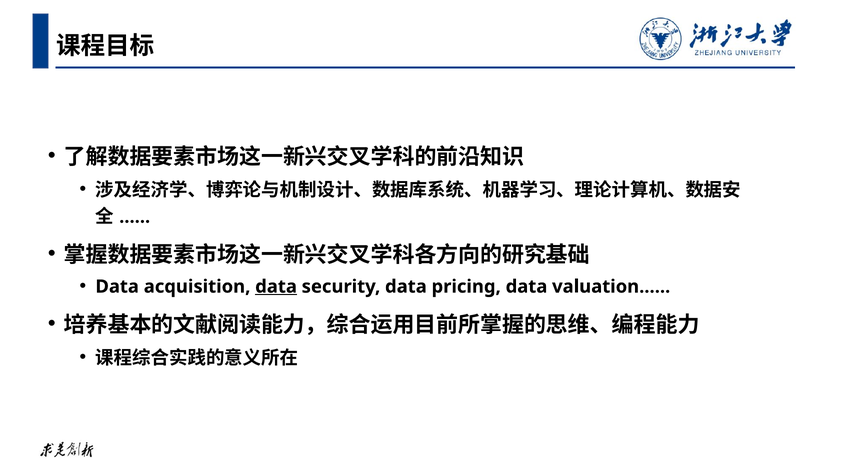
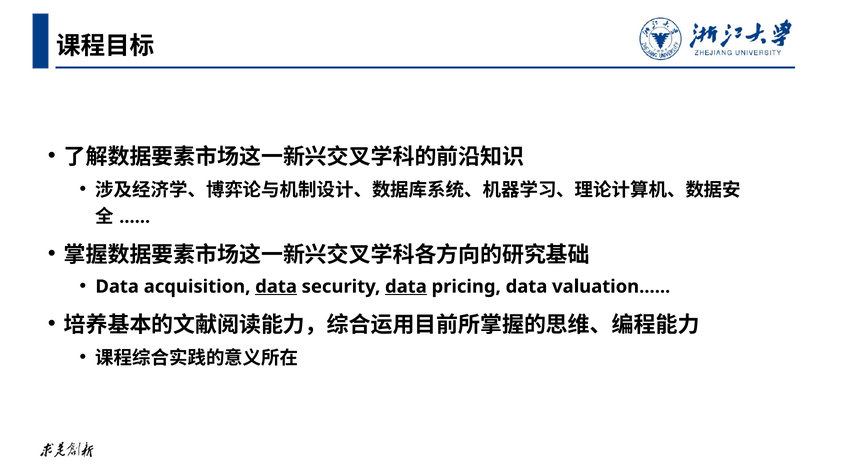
data underline: none -> present (406, 287)
